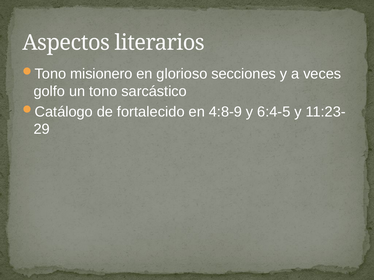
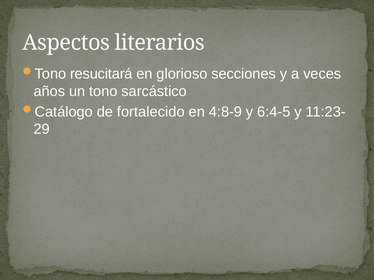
misionero: misionero -> resucitará (101, 74)
golfo: golfo -> años (49, 91)
